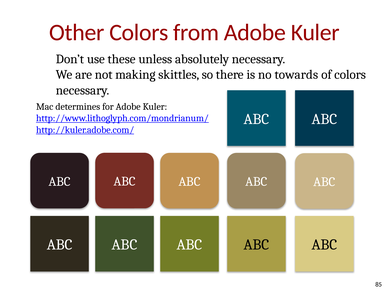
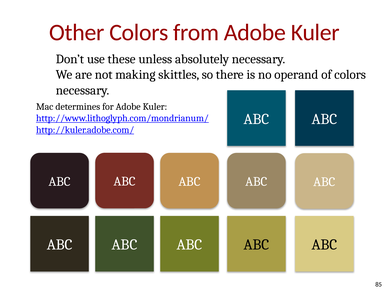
towards: towards -> operand (296, 75)
